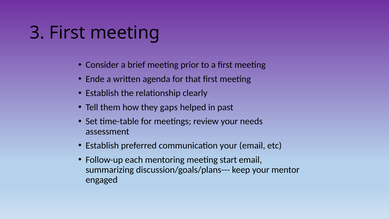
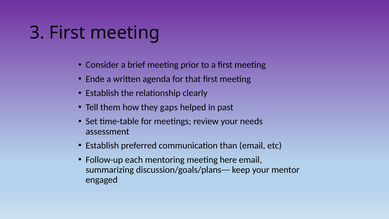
communication your: your -> than (228, 145)
start: start -> here (228, 160)
